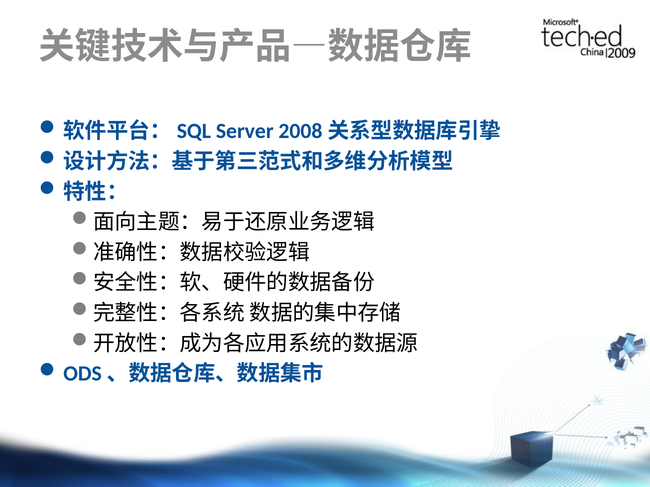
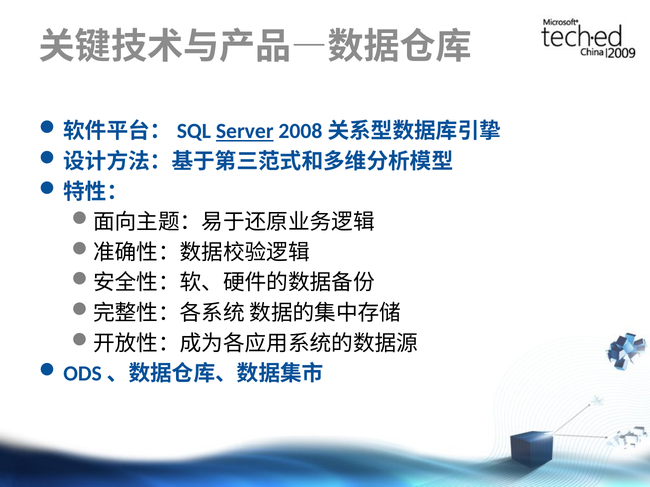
Server underline: none -> present (245, 131)
